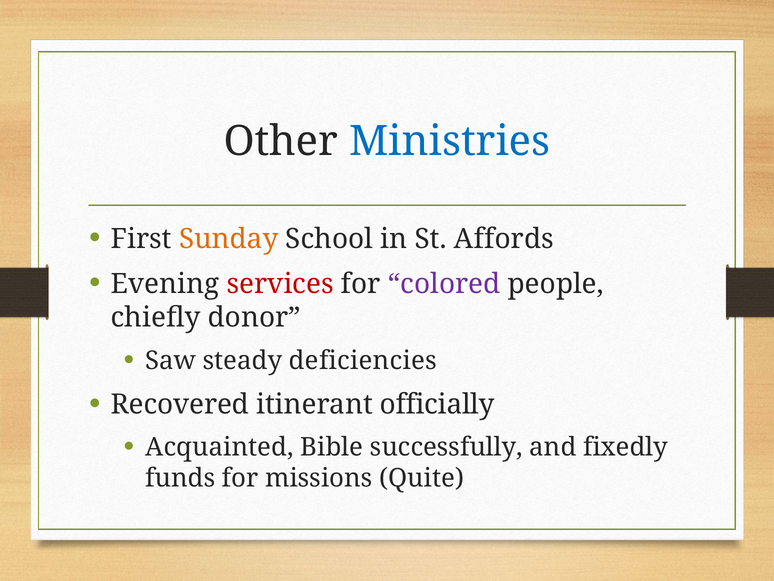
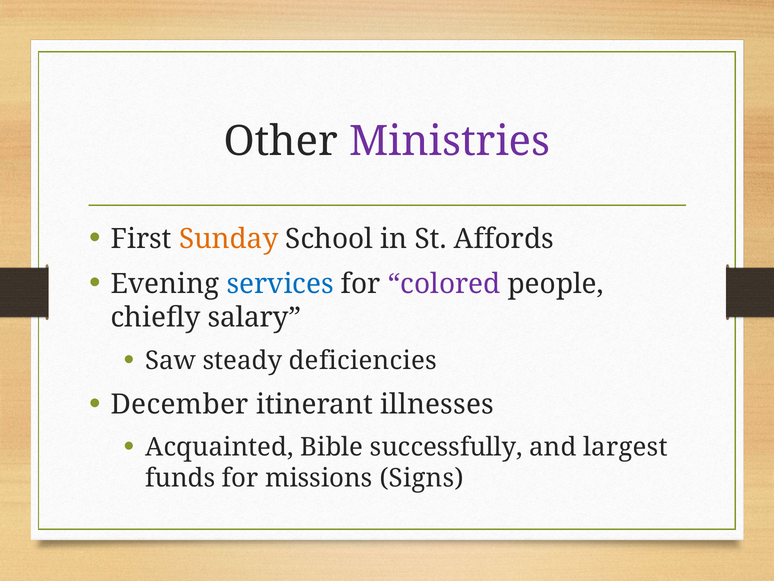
Ministries colour: blue -> purple (450, 141)
services colour: red -> blue (280, 284)
donor: donor -> salary (254, 317)
Recovered: Recovered -> December (180, 404)
officially: officially -> illnesses (437, 404)
fixedly: fixedly -> largest (625, 447)
Quite: Quite -> Signs (422, 478)
